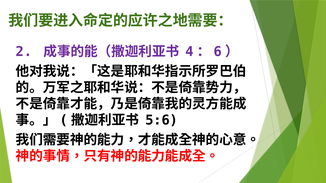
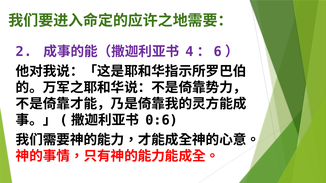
5:6: 5:6 -> 0:6 (162, 120)
